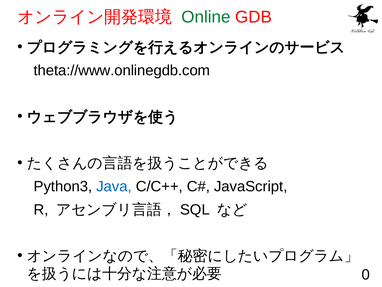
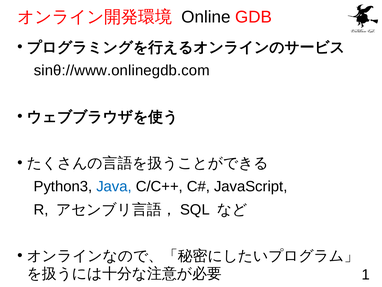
Online colour: green -> black (206, 17)
theta://www.onlinegdb.com: theta://www.onlinegdb.com -> sinθ://www.onlinegdb.com (122, 70)
0: 0 -> 1 (366, 274)
